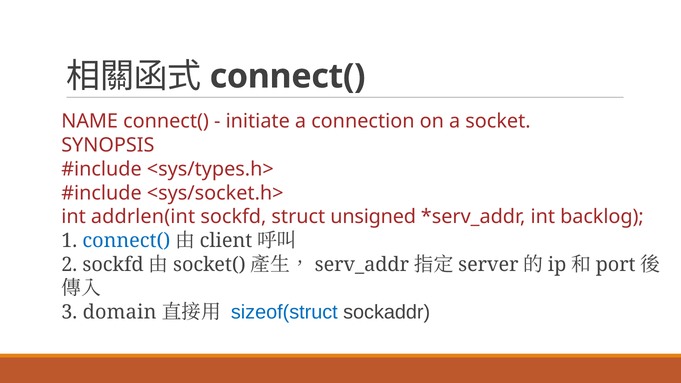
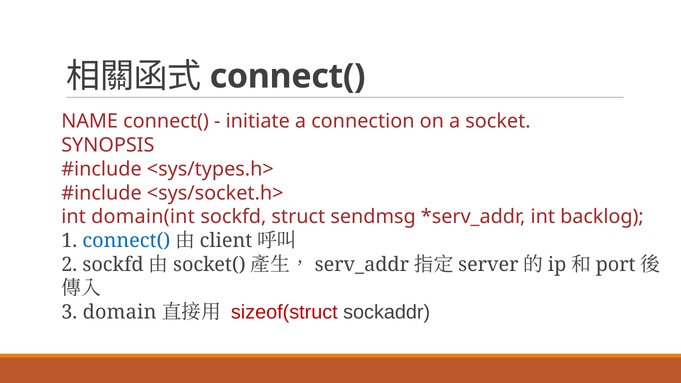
addrlen(int: addrlen(int -> domain(int (143, 217)
unsigned: unsigned -> sendmsg (373, 217)
sizeof(struct colour: blue -> red (284, 312)
